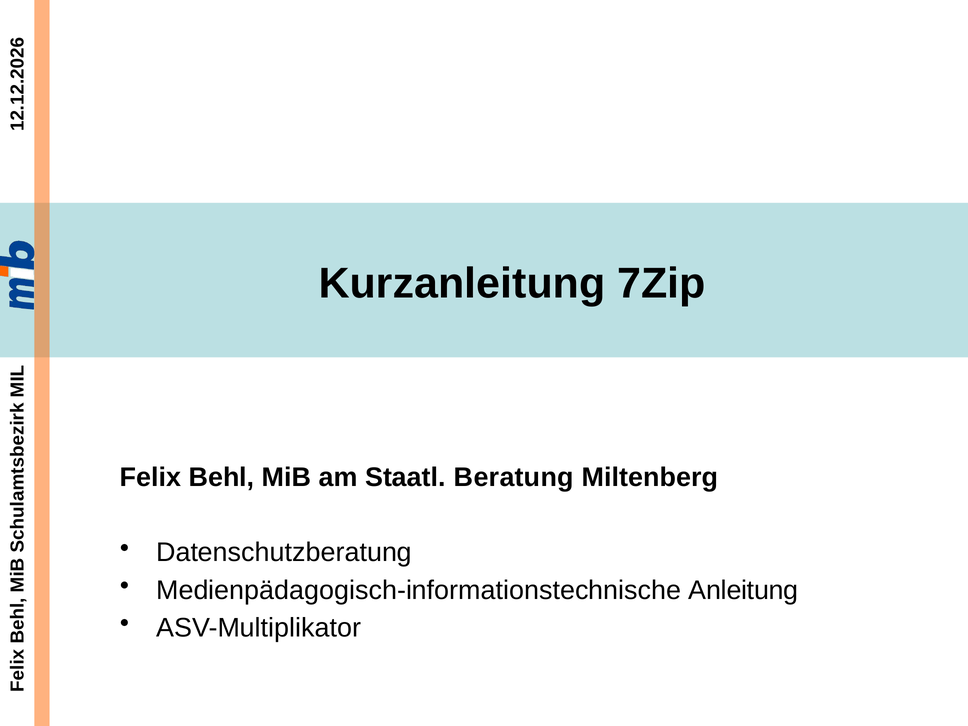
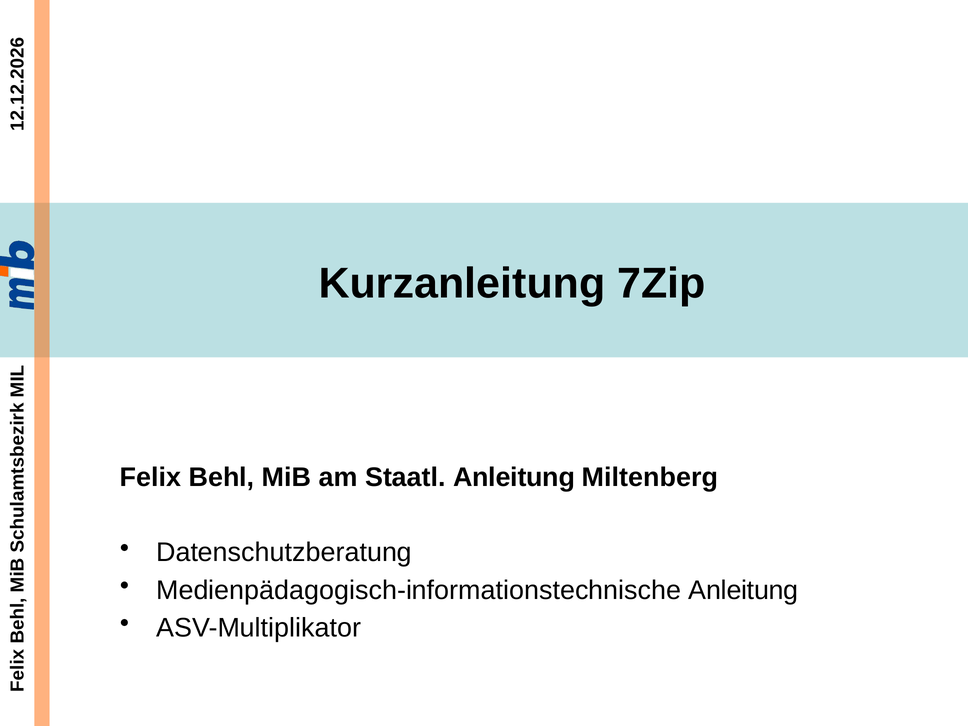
Staatl Beratung: Beratung -> Anleitung (514, 477)
